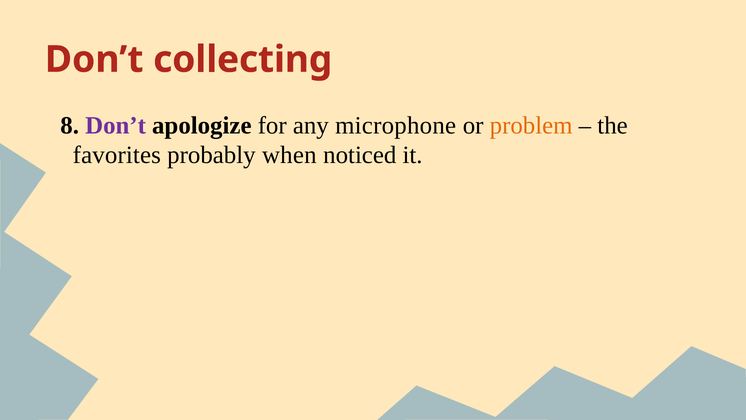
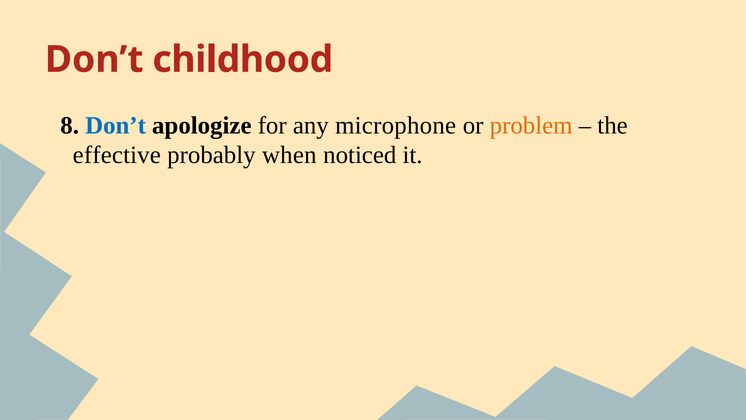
collecting: collecting -> childhood (243, 60)
Don’t colour: purple -> blue (116, 125)
favorites: favorites -> effective (117, 155)
